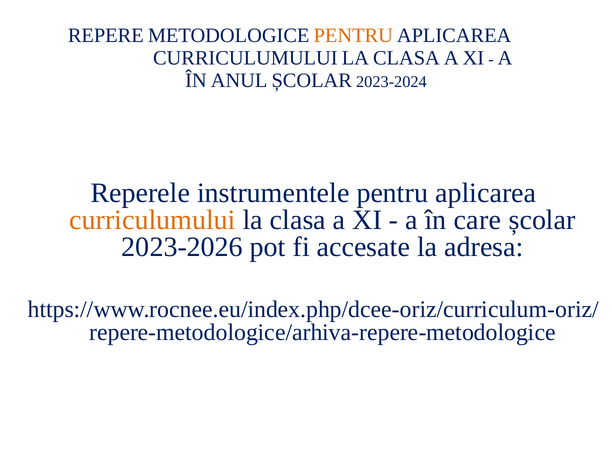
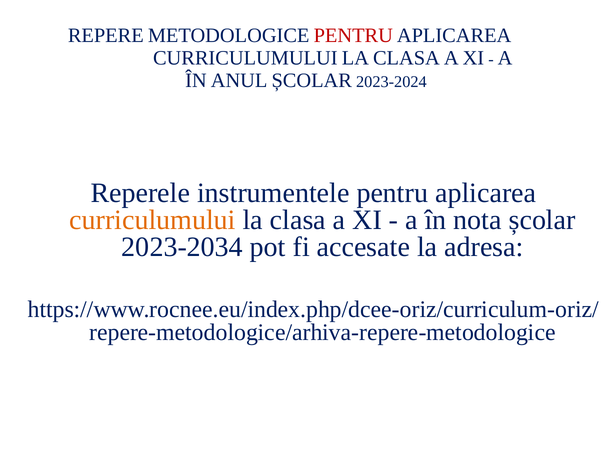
PENTRU colour: orange -> red (353, 36)
care: care -> nota (478, 220)
2023-2026: 2023-2026 -> 2023-2034 (182, 247)
